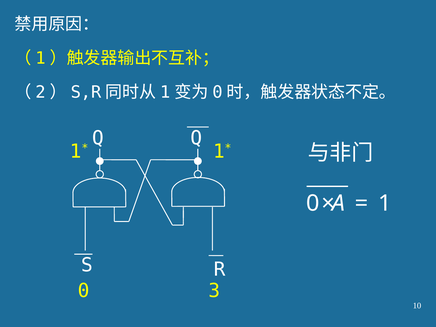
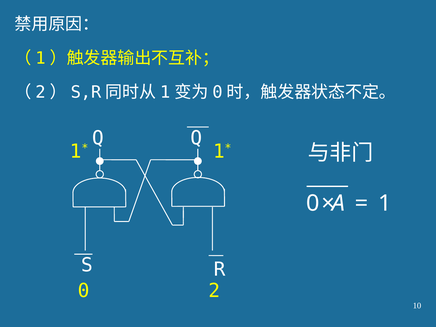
3: 3 -> 2 (214, 291)
